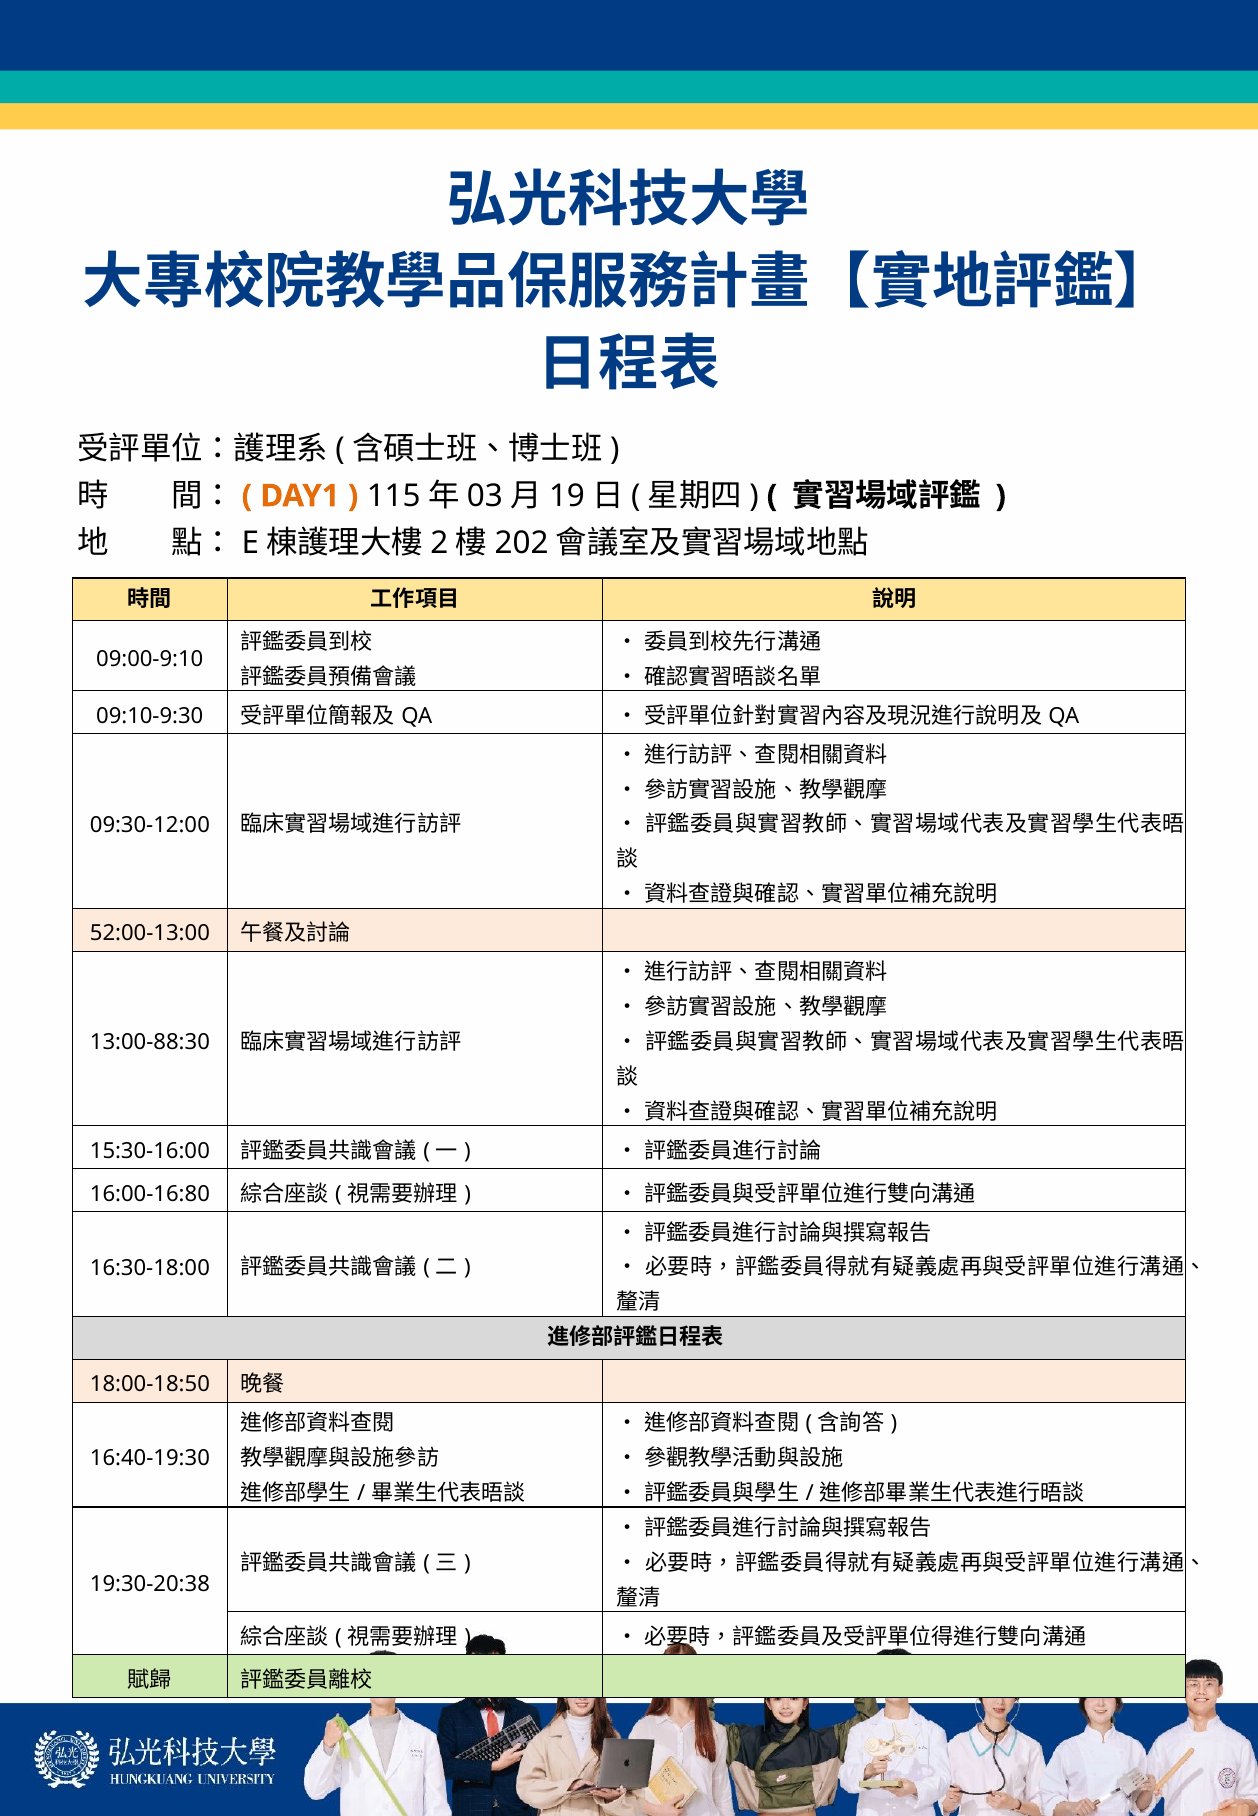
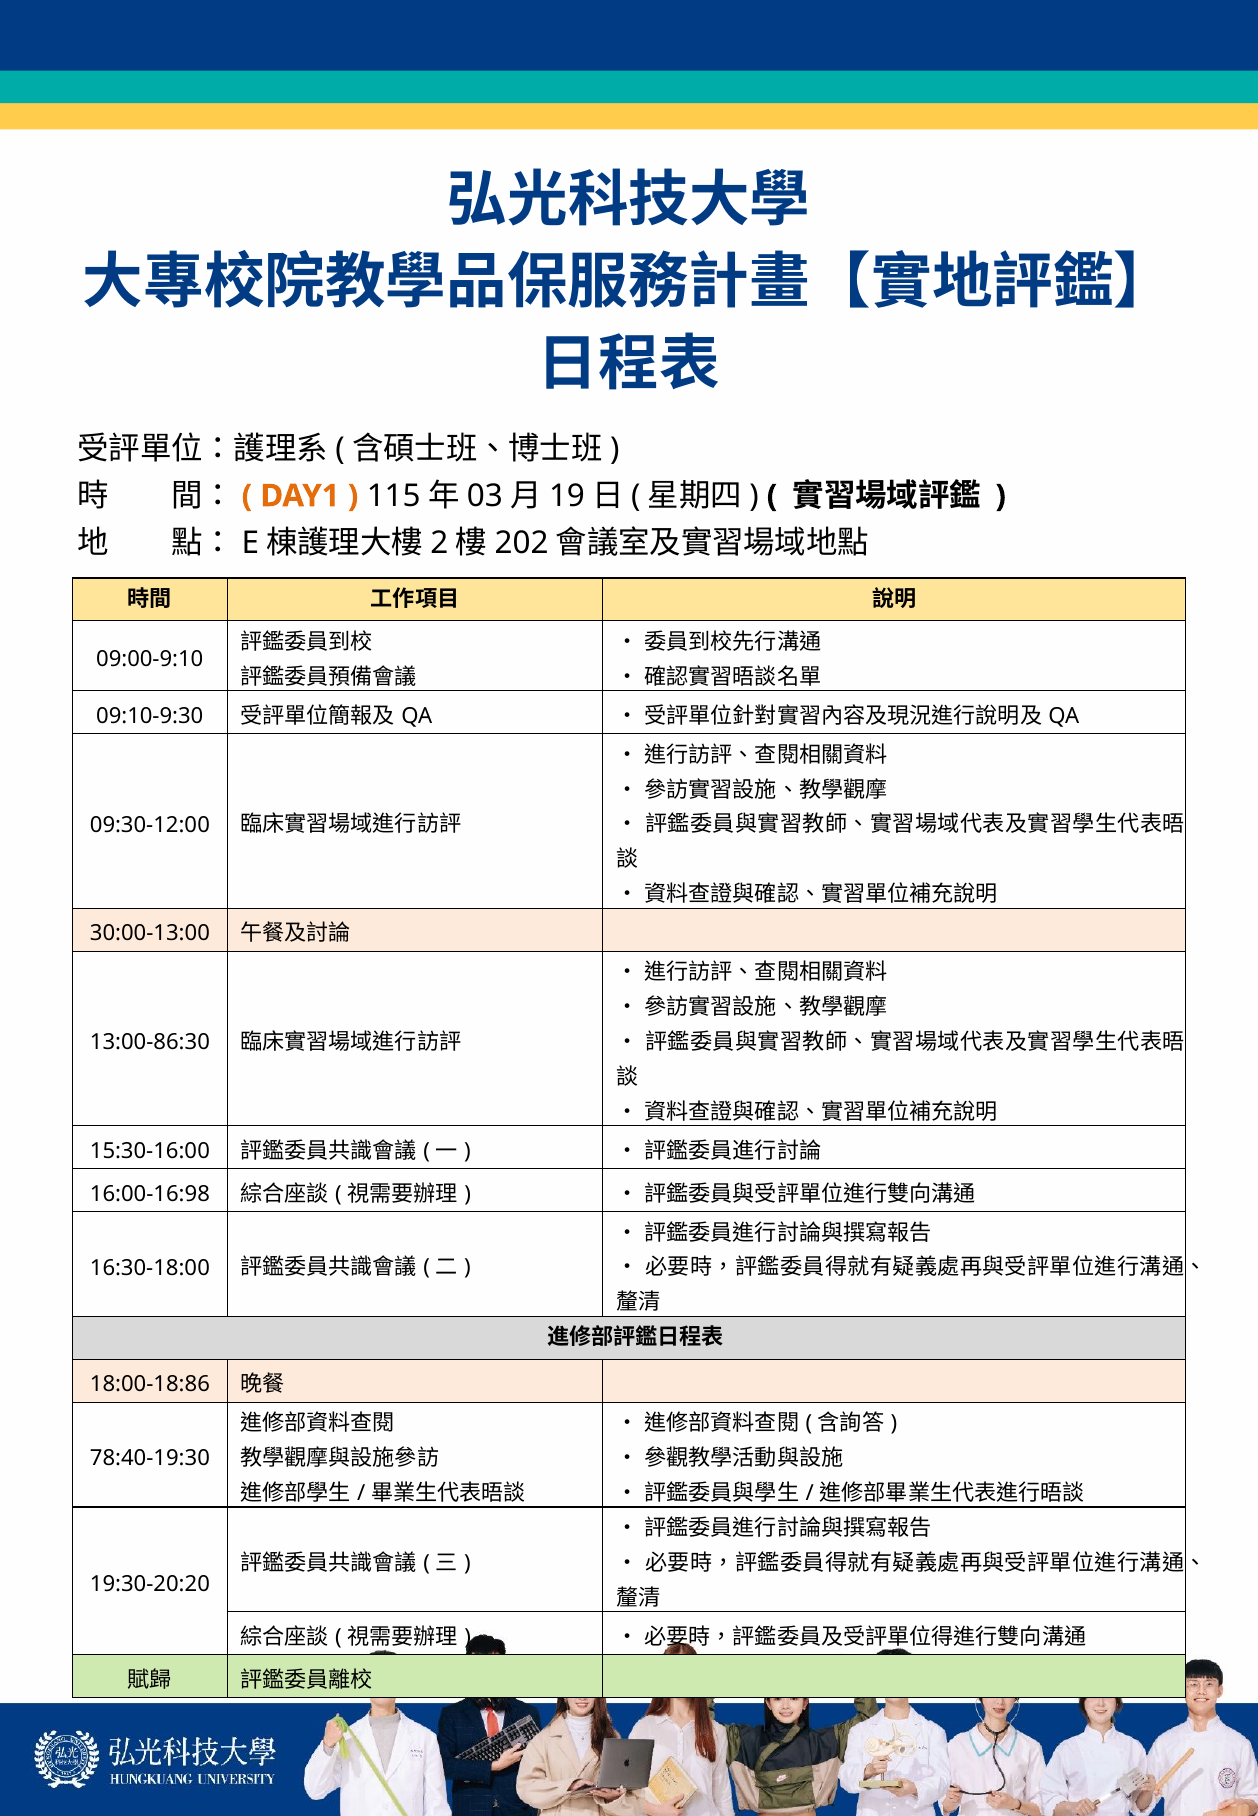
52:00-13:00: 52:00-13:00 -> 30:00-13:00 (150, 934)
13:00-88:30: 13:00-88:30 -> 13:00-86:30 (150, 1043)
16:00-16:80: 16:00-16:80 -> 16:00-16:98 (150, 1195)
18:00-18:50: 18:00-18:50 -> 18:00-18:86 (150, 1385)
16:40-19:30: 16:40-19:30 -> 78:40-19:30 (150, 1459)
19:30-20:38: 19:30-20:38 -> 19:30-20:20 (150, 1586)
